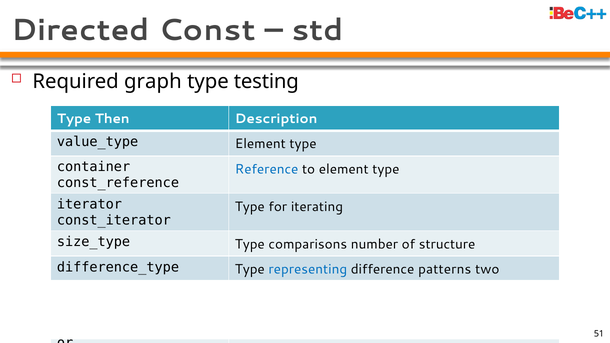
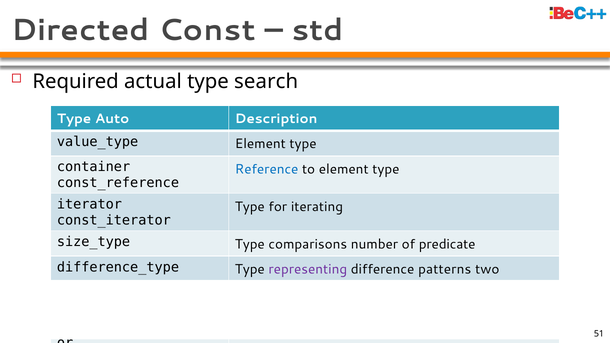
graph: graph -> actual (153, 81)
testing: testing -> search (266, 81)
Then: Then -> Auto (112, 119)
structure: structure -> predicate (447, 244)
representing colour: blue -> purple (308, 269)
